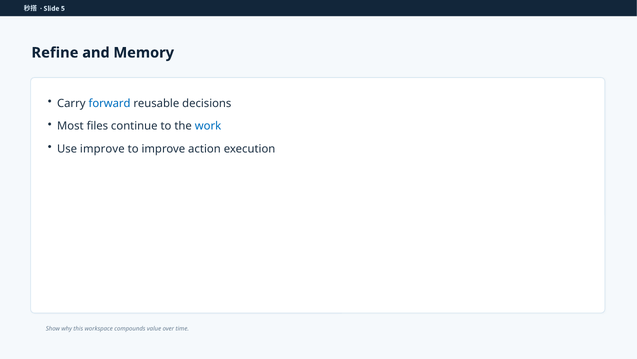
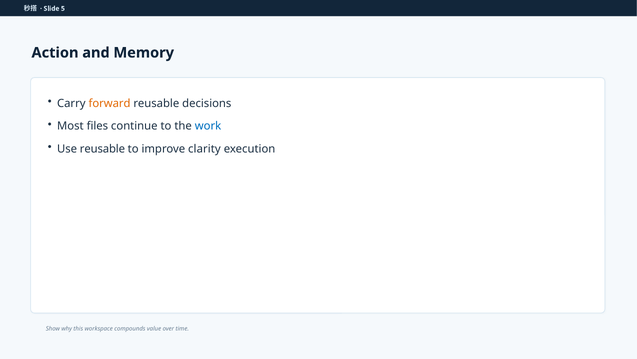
Refine: Refine -> Action (55, 53)
forward colour: blue -> orange (110, 103)
Use improve: improve -> reusable (102, 149)
action: action -> clarity (204, 149)
